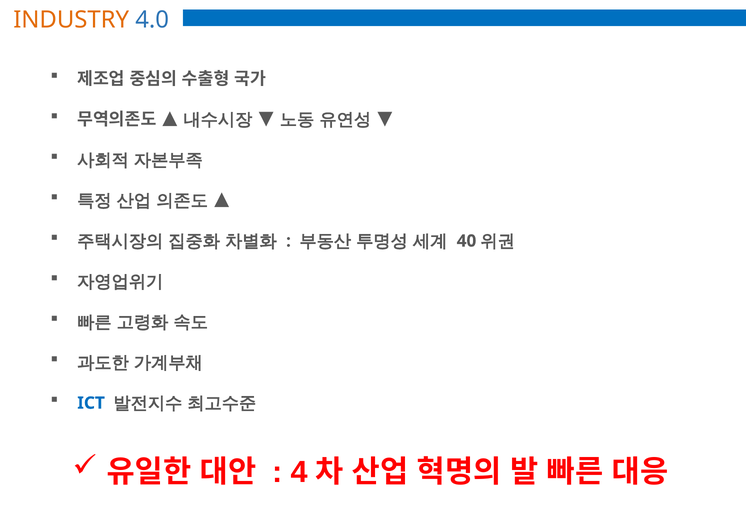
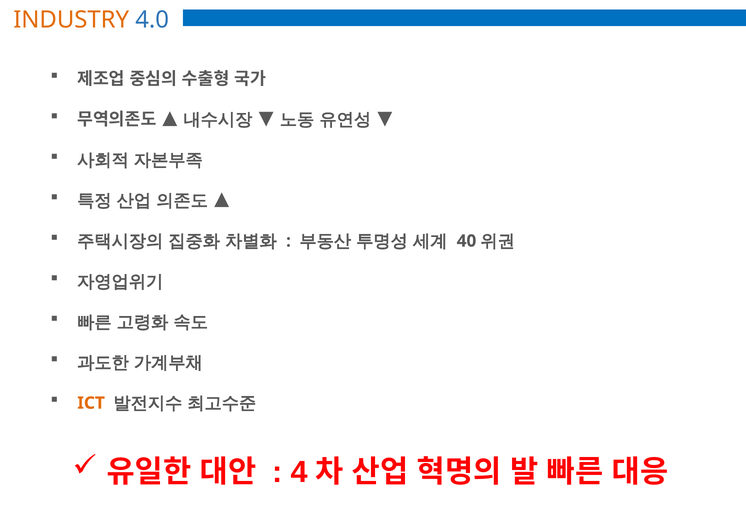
ICT colour: blue -> orange (91, 403)
